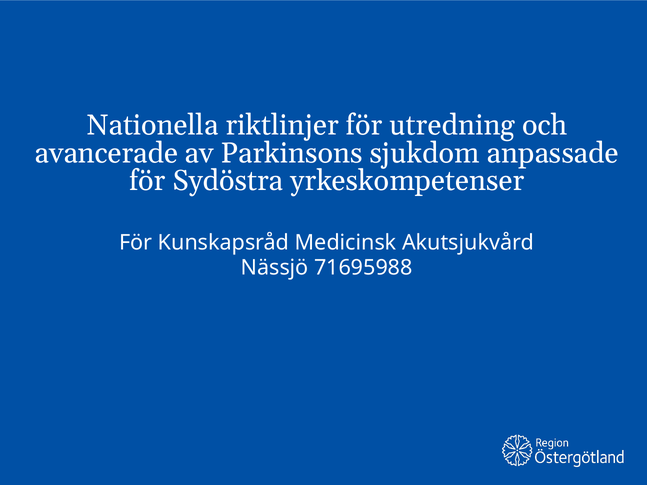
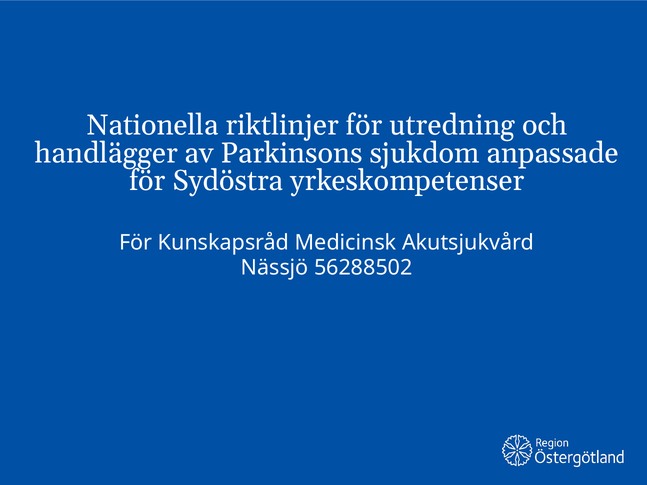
avancerade: avancerade -> handlägger (106, 153)
71695988: 71695988 -> 56288502 (363, 268)
